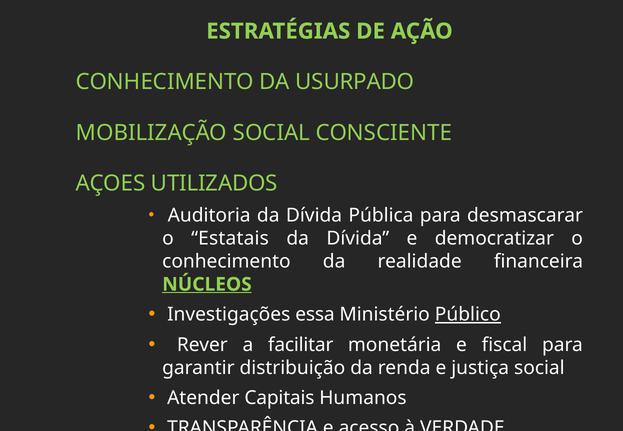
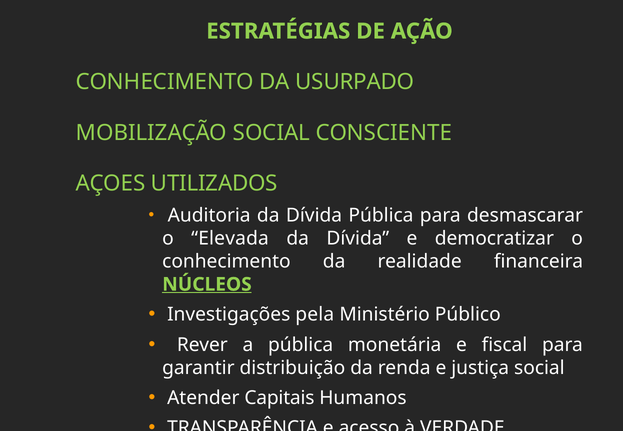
Estatais: Estatais -> Elevada (230, 239)
essa: essa -> pela (315, 315)
Público underline: present -> none (468, 315)
a facilitar: facilitar -> pública (301, 345)
